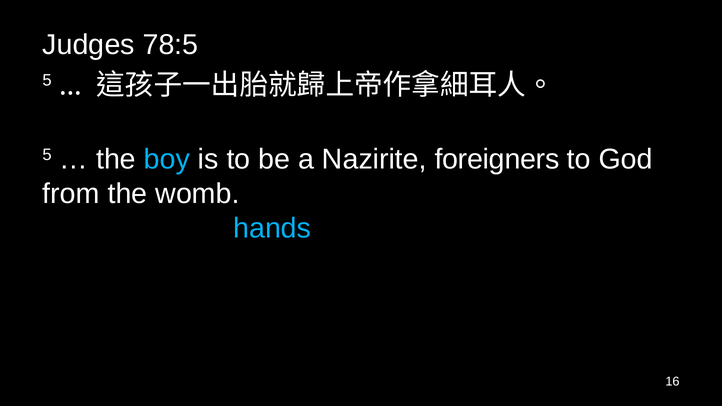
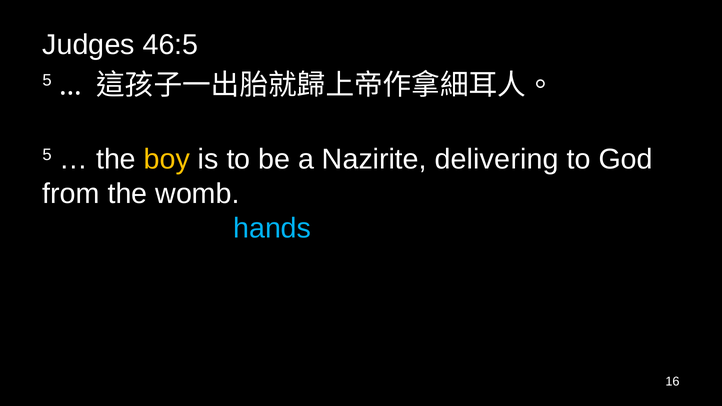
78:5: 78:5 -> 46:5 (170, 45)
boy colour: light blue -> yellow (167, 160)
Nazirite foreigners: foreigners -> delivering (497, 160)
